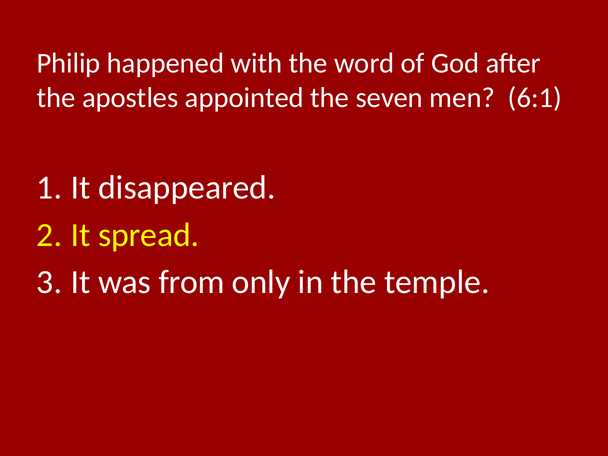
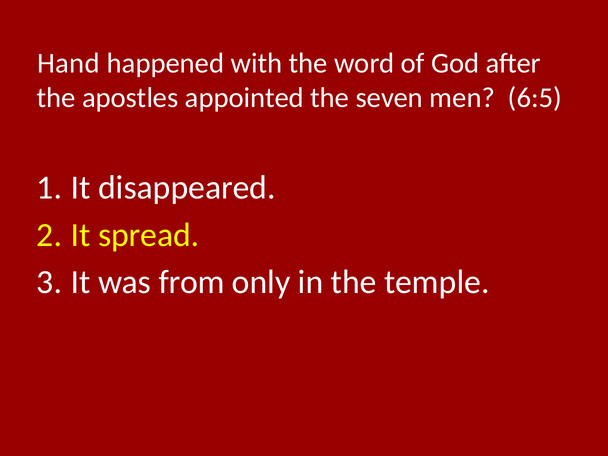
Philip: Philip -> Hand (68, 63)
6:1: 6:1 -> 6:5 (535, 98)
